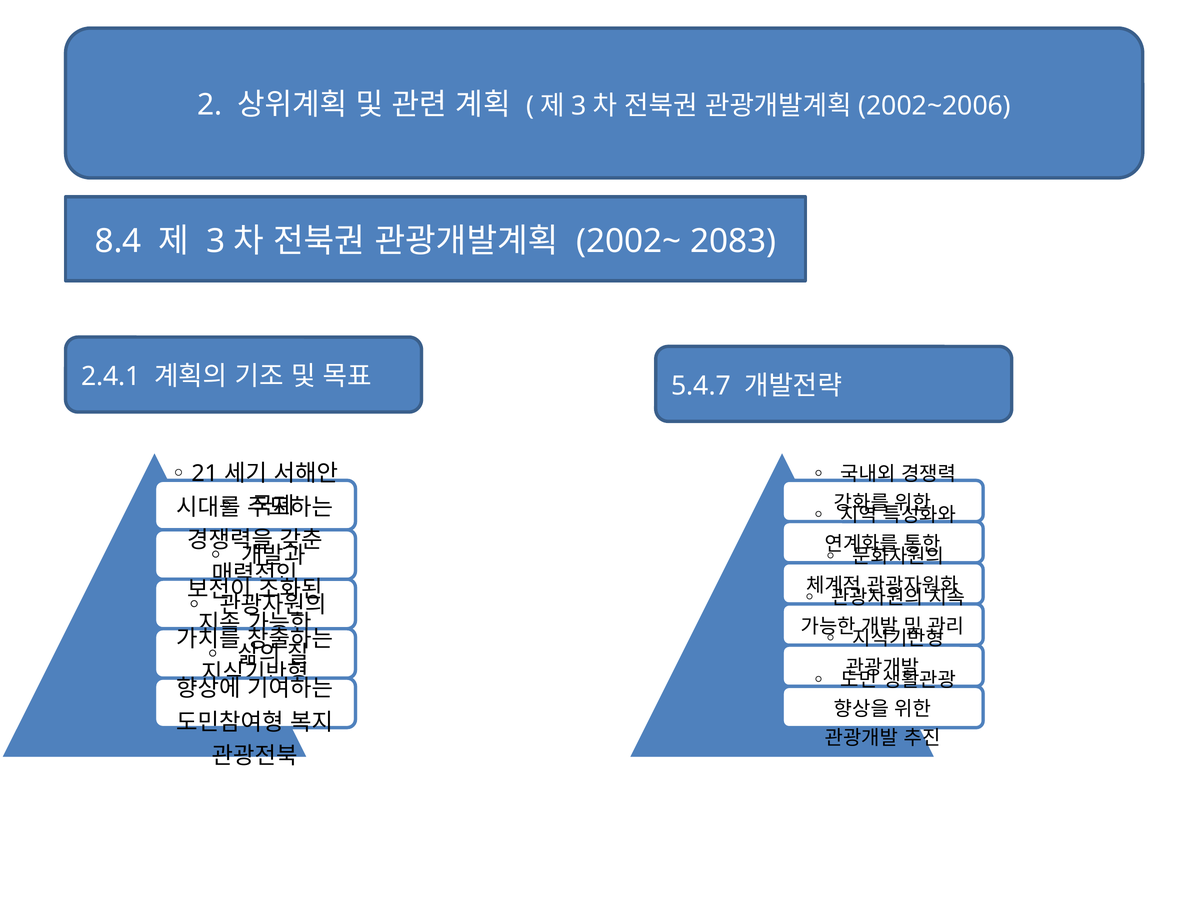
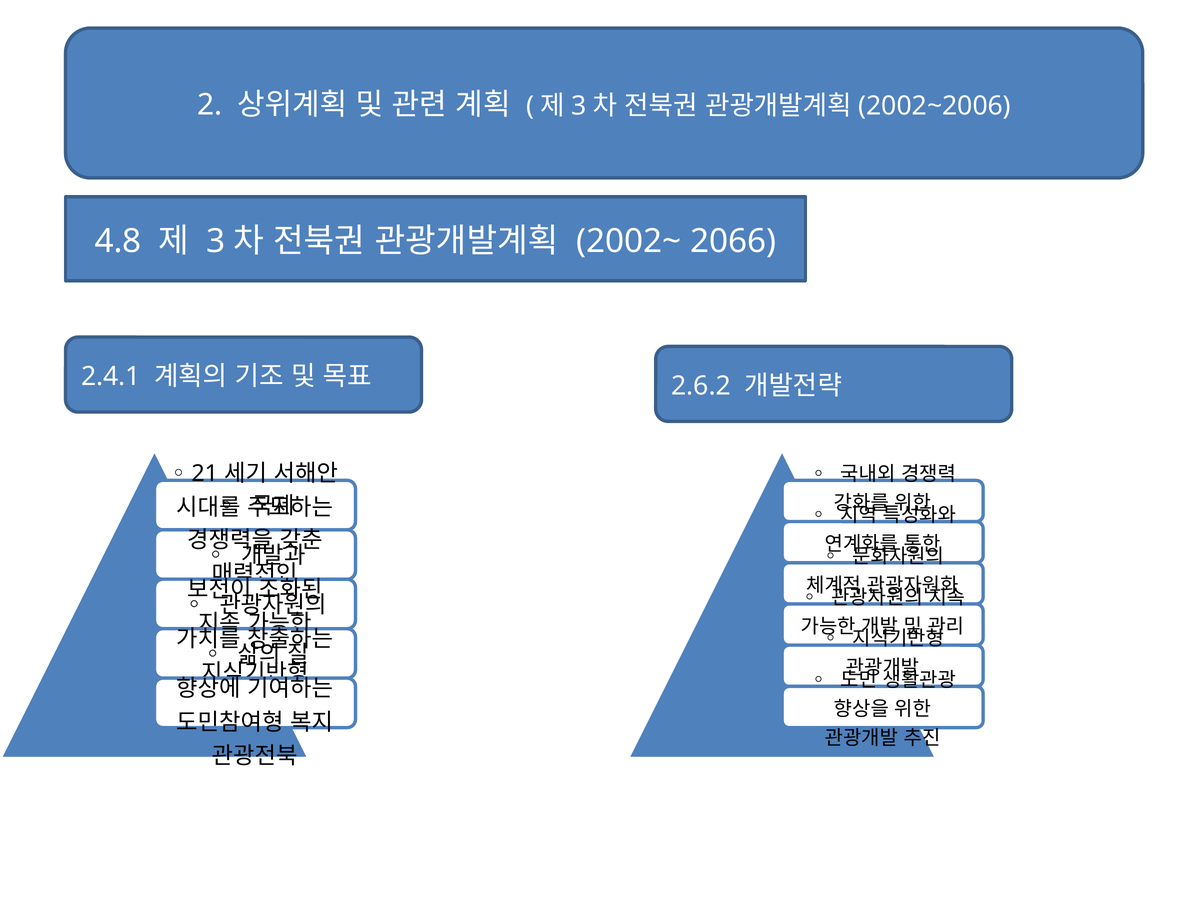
8.4: 8.4 -> 4.8 (118, 241)
2083: 2083 -> 2066 (733, 241)
5.4.7: 5.4.7 -> 2.6.2 (701, 386)
